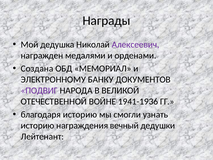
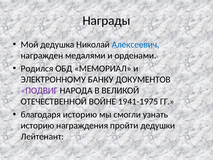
Алексеевич colour: purple -> blue (136, 44)
Создана: Создана -> Родился (37, 68)
1941-1936: 1941-1936 -> 1941-1975 (138, 101)
вечный: вечный -> пройти (124, 125)
